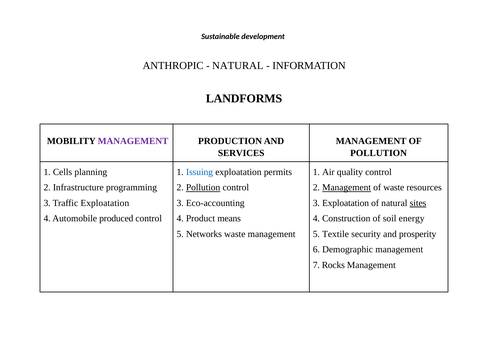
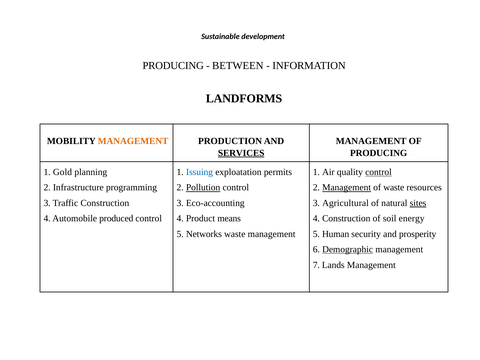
ANTHROPIC: ANTHROPIC -> PRODUCING (173, 65)
NATURAL: NATURAL -> BETWEEN (238, 65)
MANAGEMENT colour: purple -> orange (133, 141)
SERVICES underline: none -> present (241, 153)
POLLUTION: POLLUTION -> PRODUCING (379, 153)
Cells: Cells -> Gold (62, 172)
control underline: none -> present (378, 172)
Traffic Exploatation: Exploatation -> Construction (105, 203)
3 Exploatation: Exploatation -> Agricultural (345, 203)
Textile: Textile -> Human (336, 234)
Demographic underline: none -> present (348, 249)
Rocks: Rocks -> Lands (333, 265)
